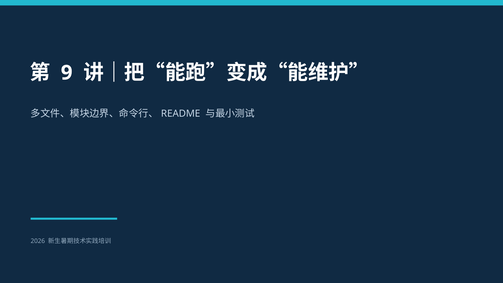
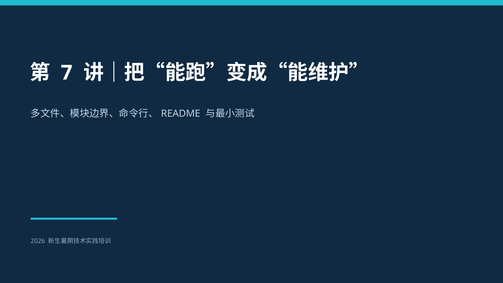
9: 9 -> 7 (67, 73)
